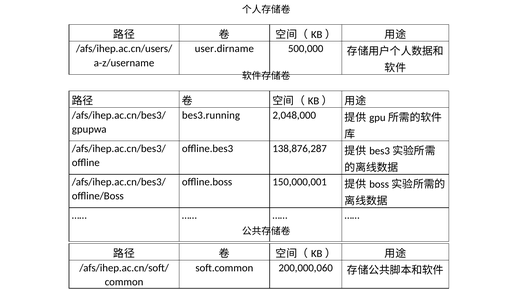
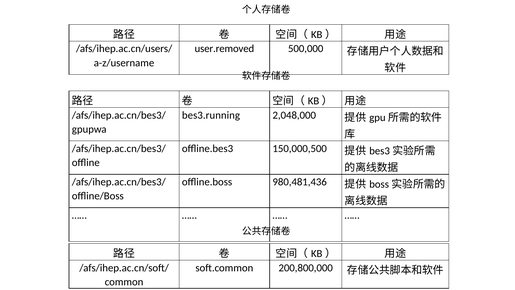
user.dirname: user.dirname -> user.removed (224, 49)
138,876,287: 138,876,287 -> 150,000,500 (300, 148)
150,000,001: 150,000,001 -> 980,481,436 (300, 182)
200,000,060: 200,000,060 -> 200,800,000 (306, 268)
